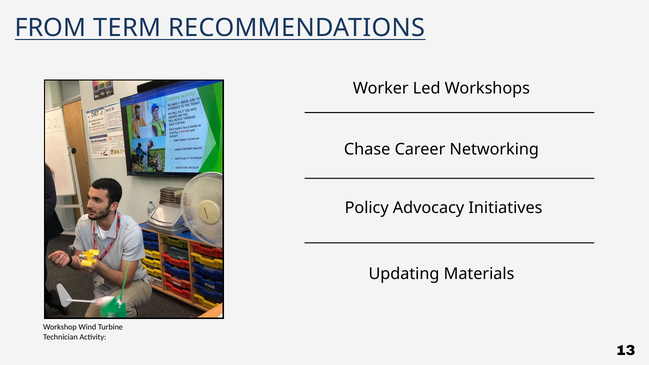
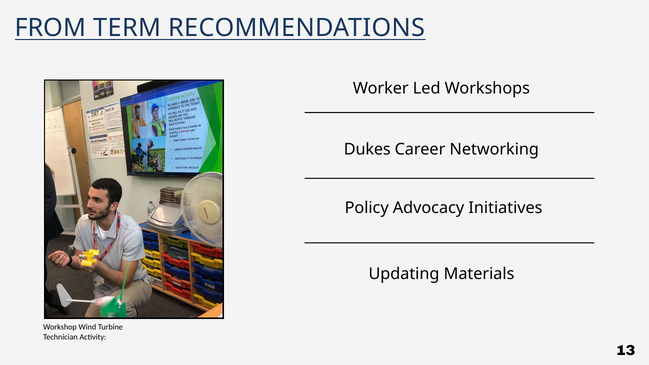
Chase: Chase -> Dukes (367, 150)
